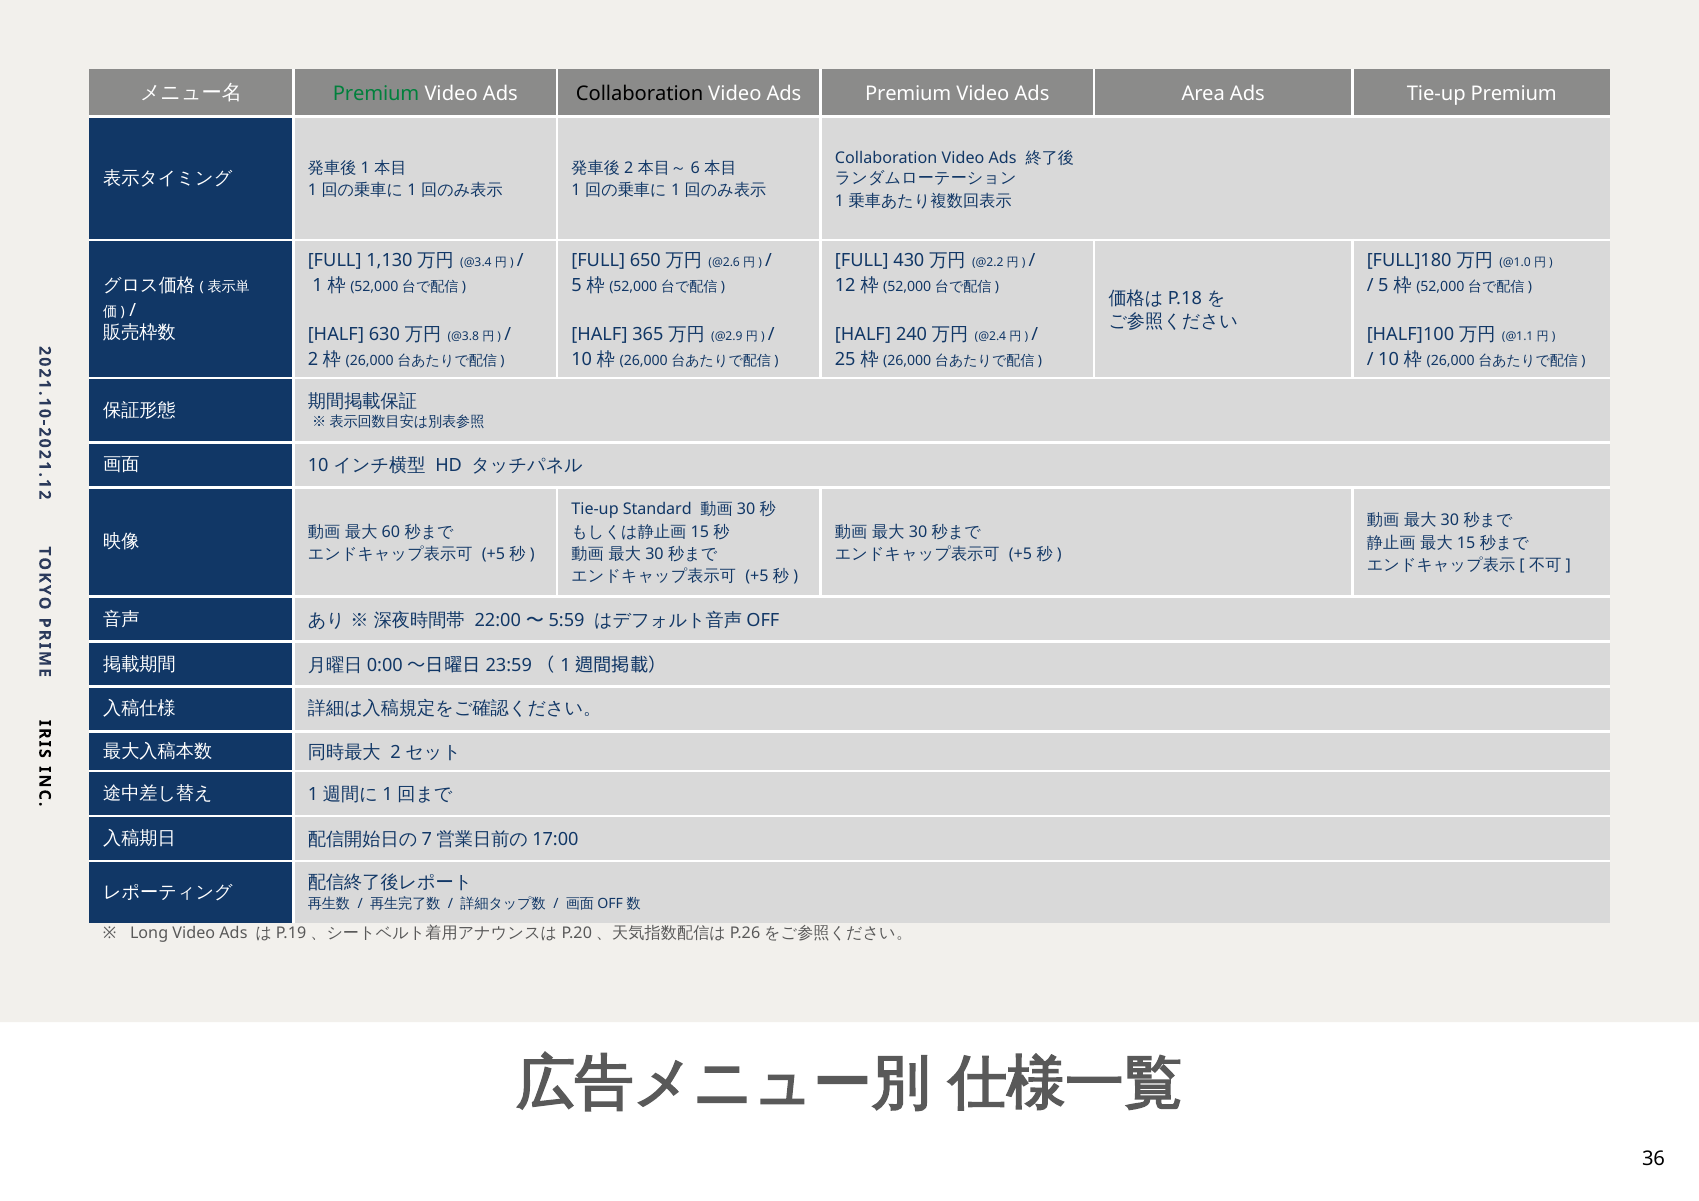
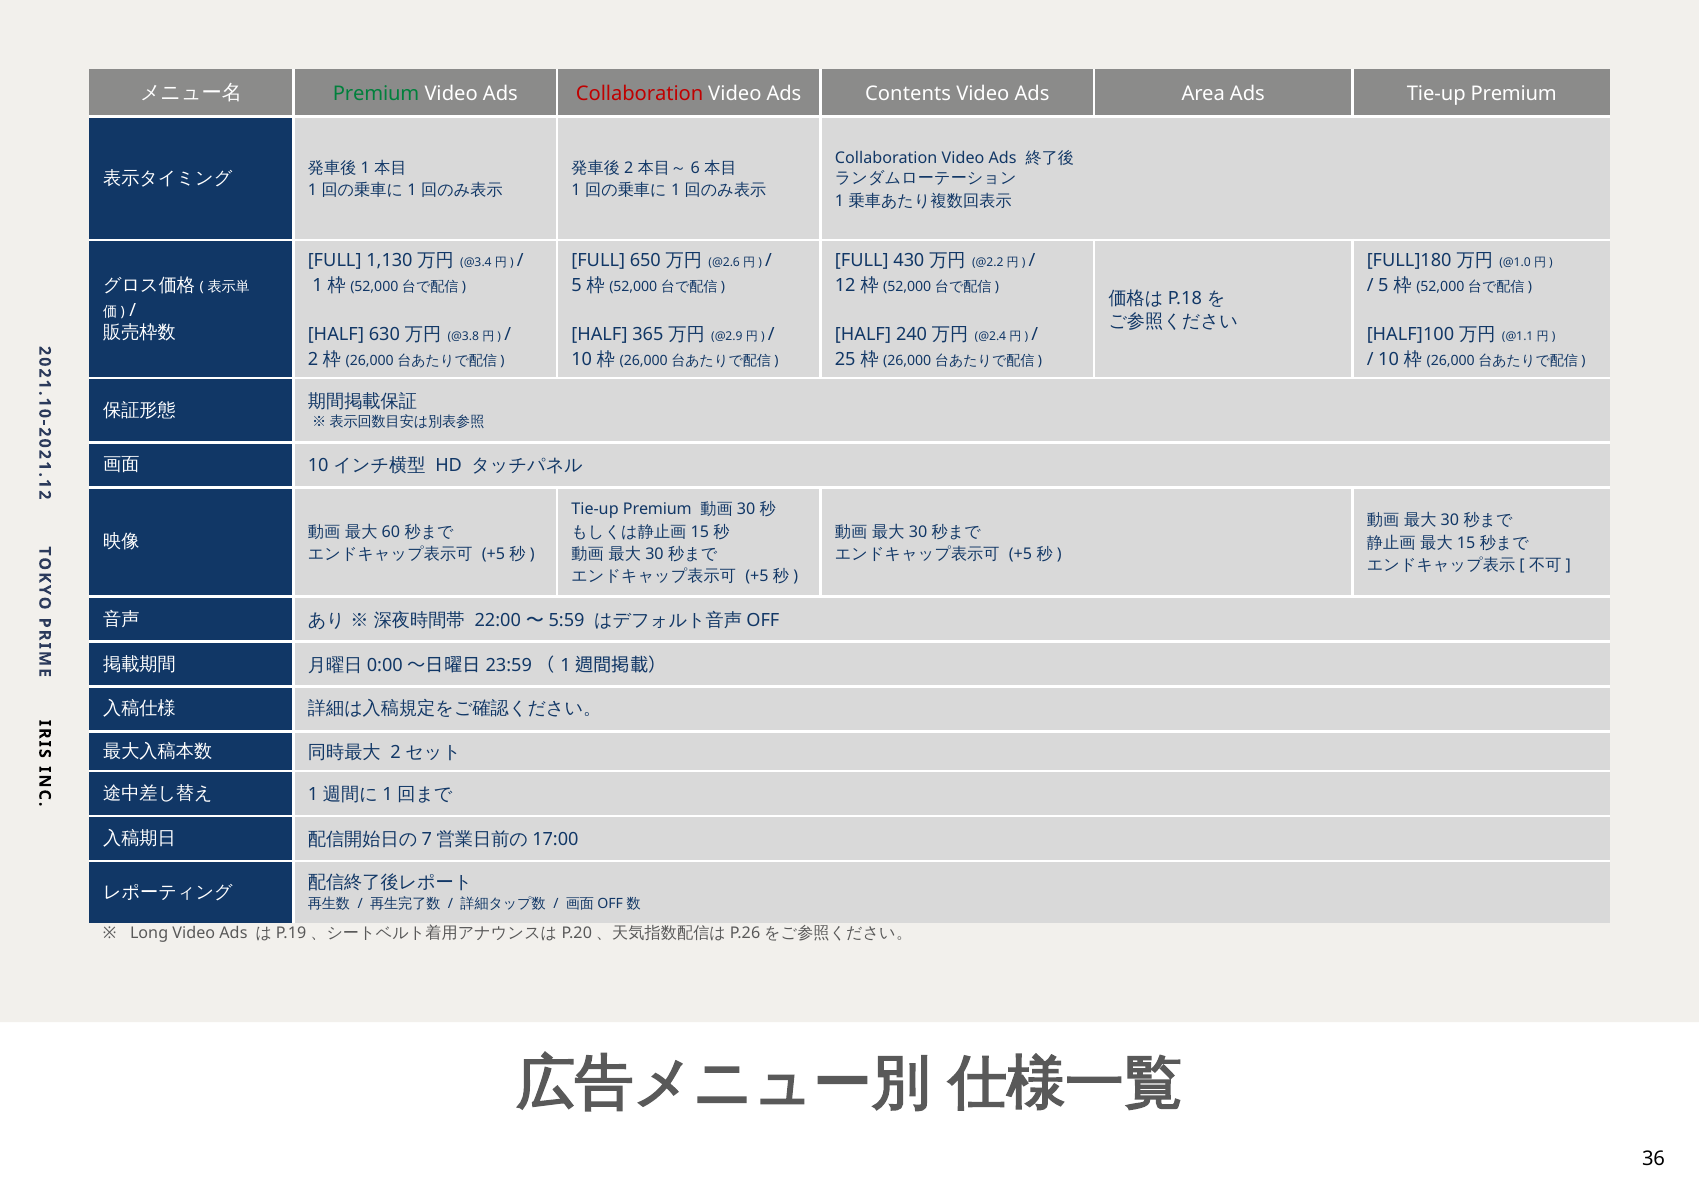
Collaboration colour: black -> red (640, 94)
Ads Premium: Premium -> Contents (908, 94)
Standard: Standard -> Premium (657, 510)
